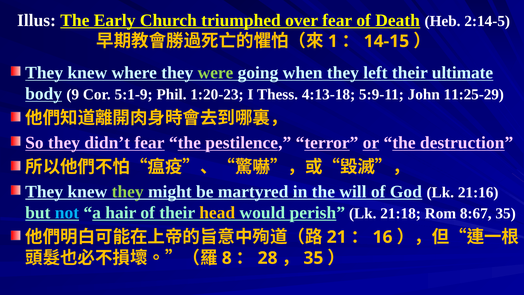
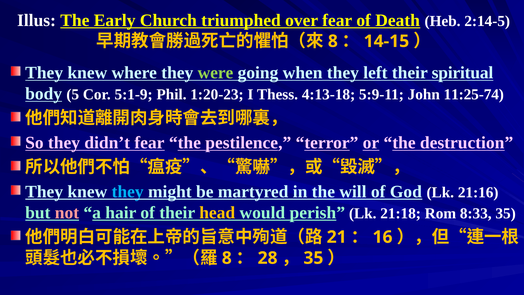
1: 1 -> 8 (333, 41)
ultimate: ultimate -> spiritual (462, 73)
9: 9 -> 5 (73, 94)
11:25-29: 11:25-29 -> 11:25-74 (474, 94)
they colour: light green -> light blue (128, 191)
not colour: light blue -> pink (67, 212)
8:67: 8:67 -> 8:33 (476, 213)
